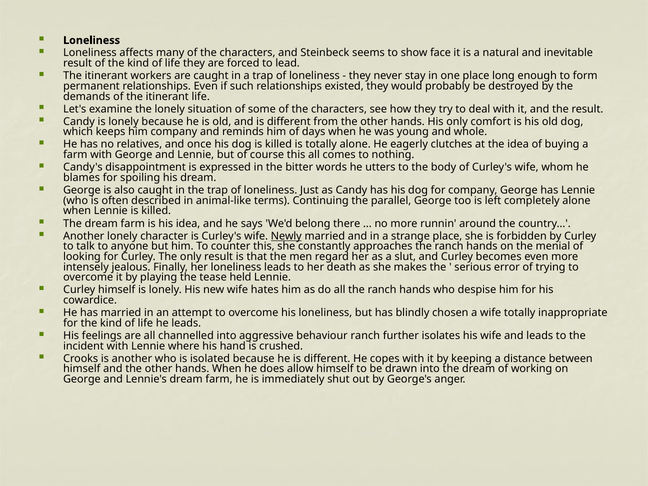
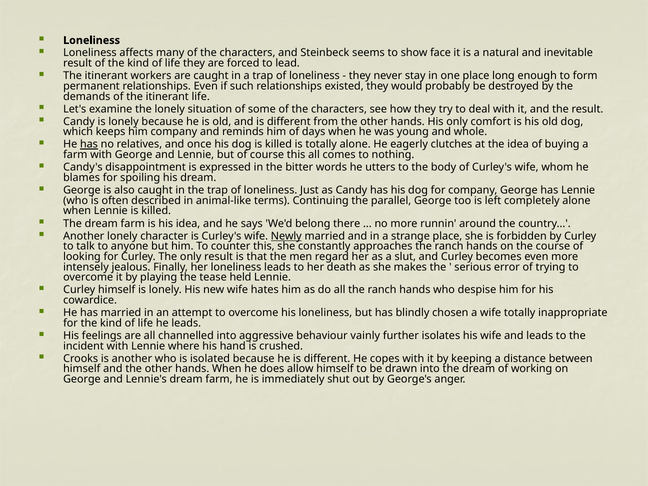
has underline: none -> present (89, 144)
the menial: menial -> course (553, 246)
behaviour ranch: ranch -> vainly (365, 336)
